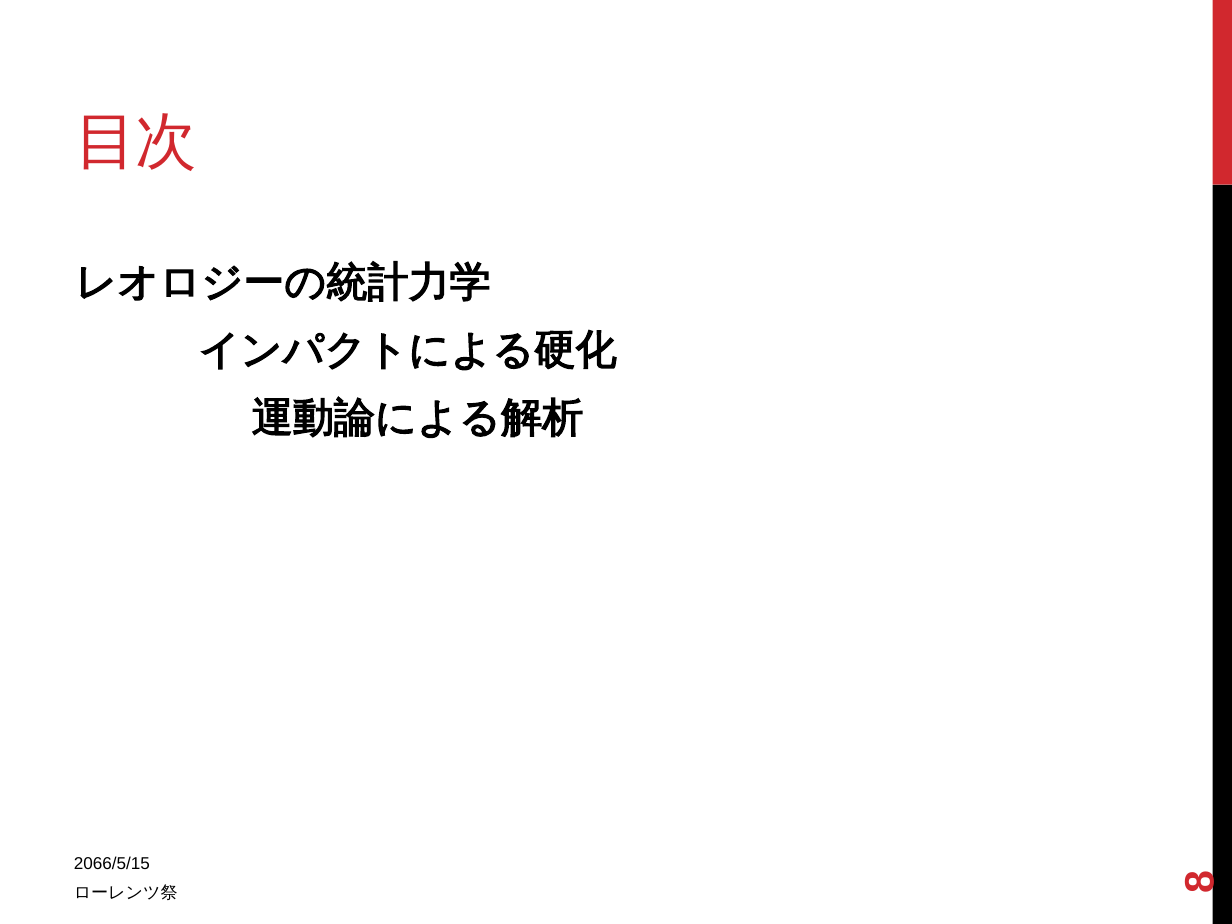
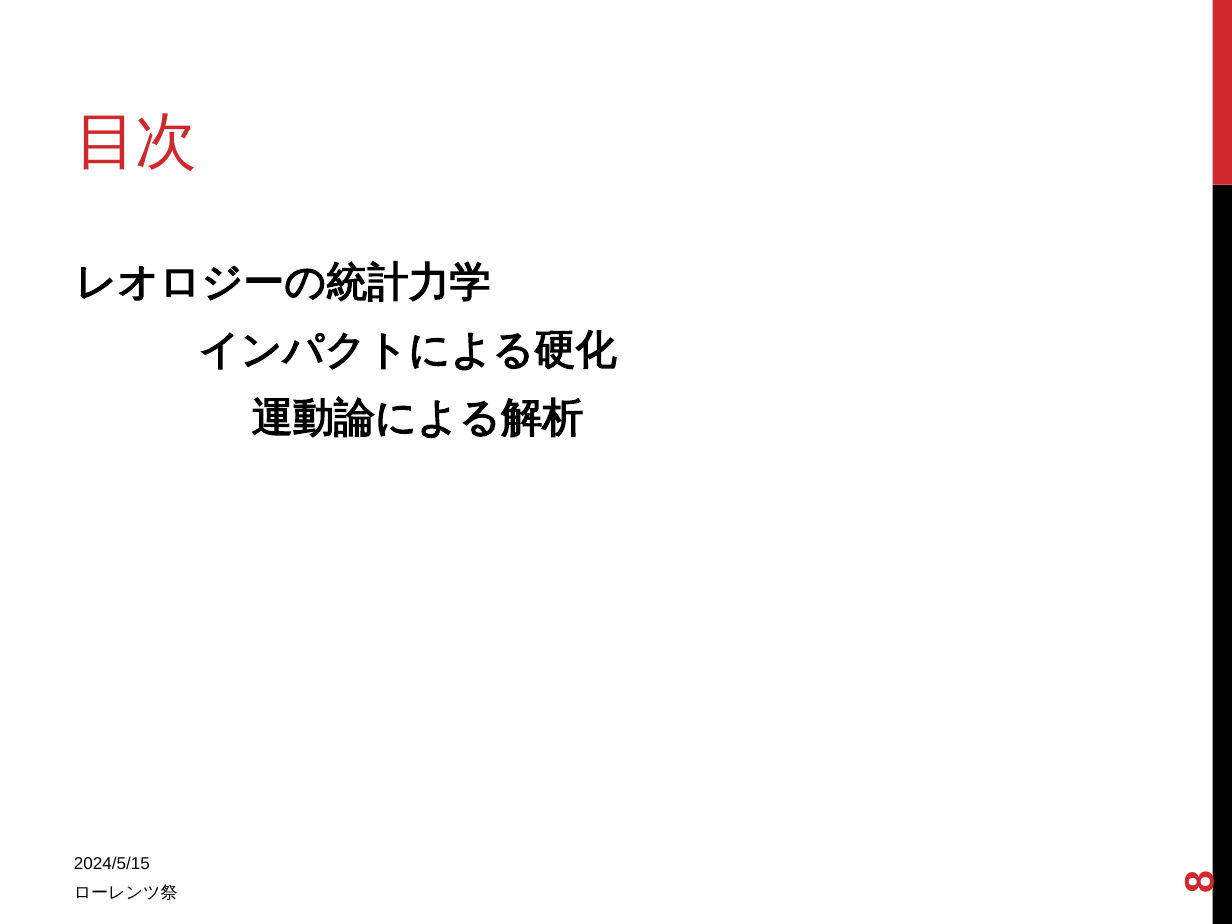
2066/5/15: 2066/5/15 -> 2024/5/15 (112, 864)
